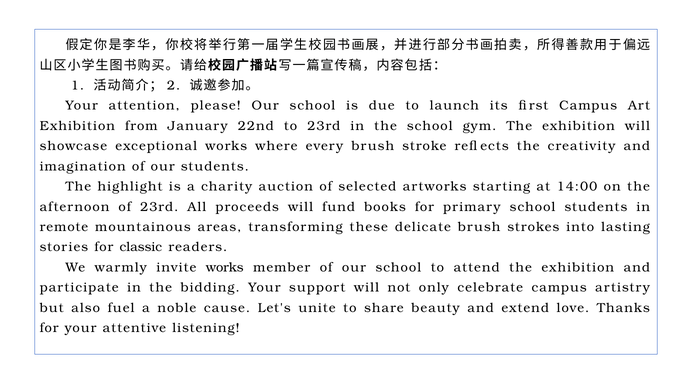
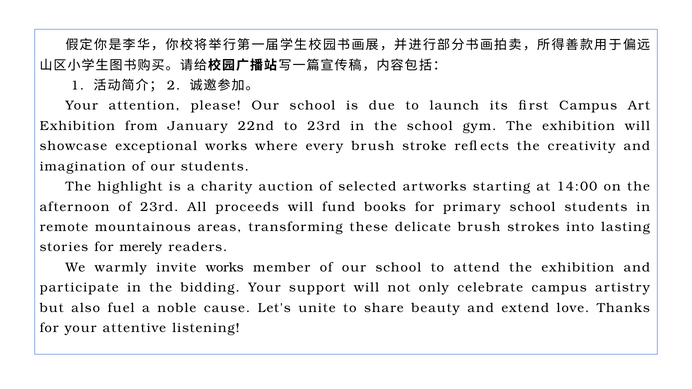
classic: classic -> merely (141, 247)
